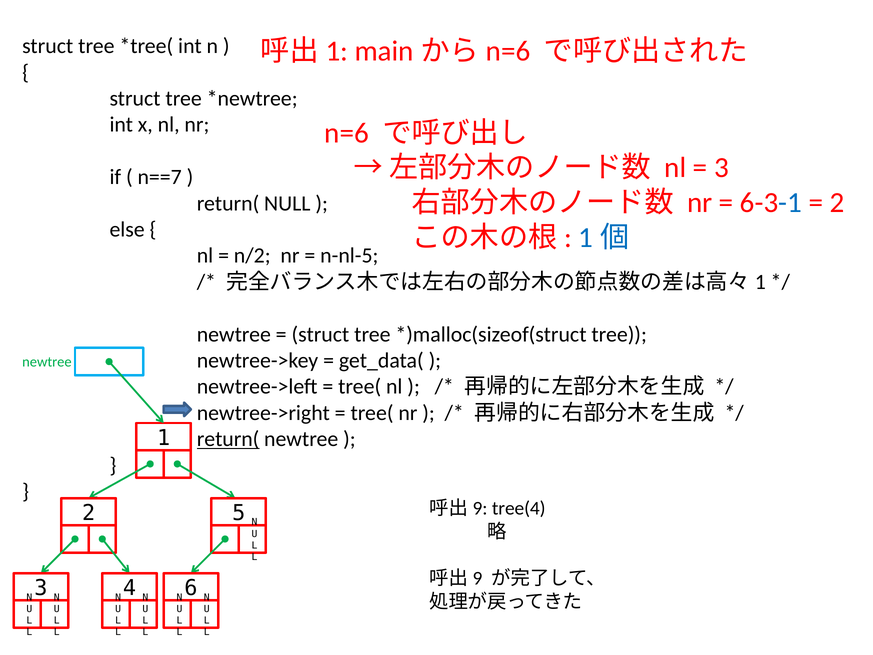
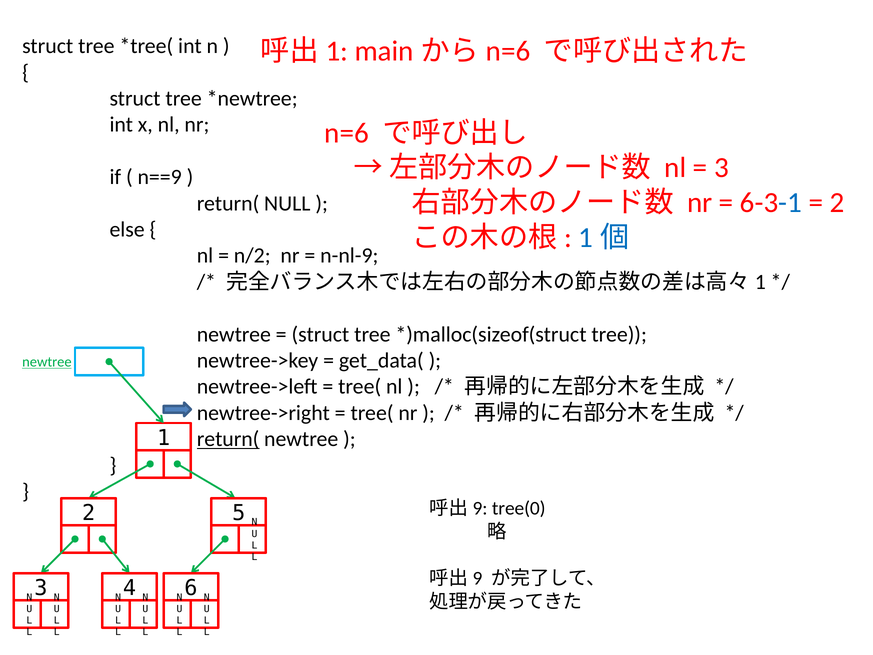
n==7: n==7 -> n==9 (160, 177)
n-nl-5: n-nl-5 -> n-nl-9 (349, 256)
newtree underline: none -> present (47, 362)
tree(4: tree(4 -> tree(0 (519, 508)
